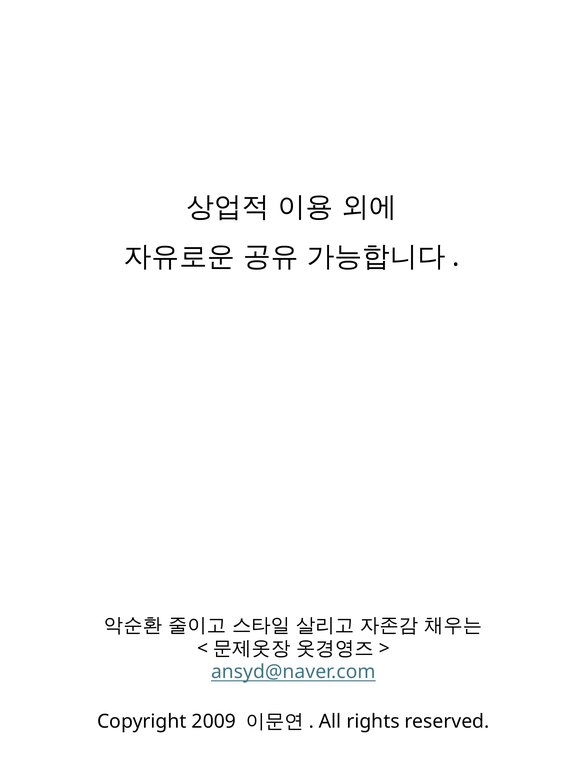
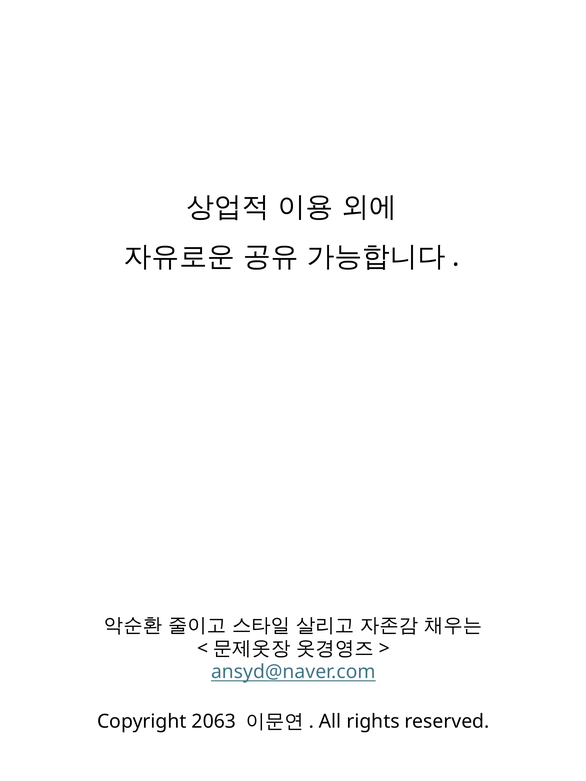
2009: 2009 -> 2063 (214, 722)
